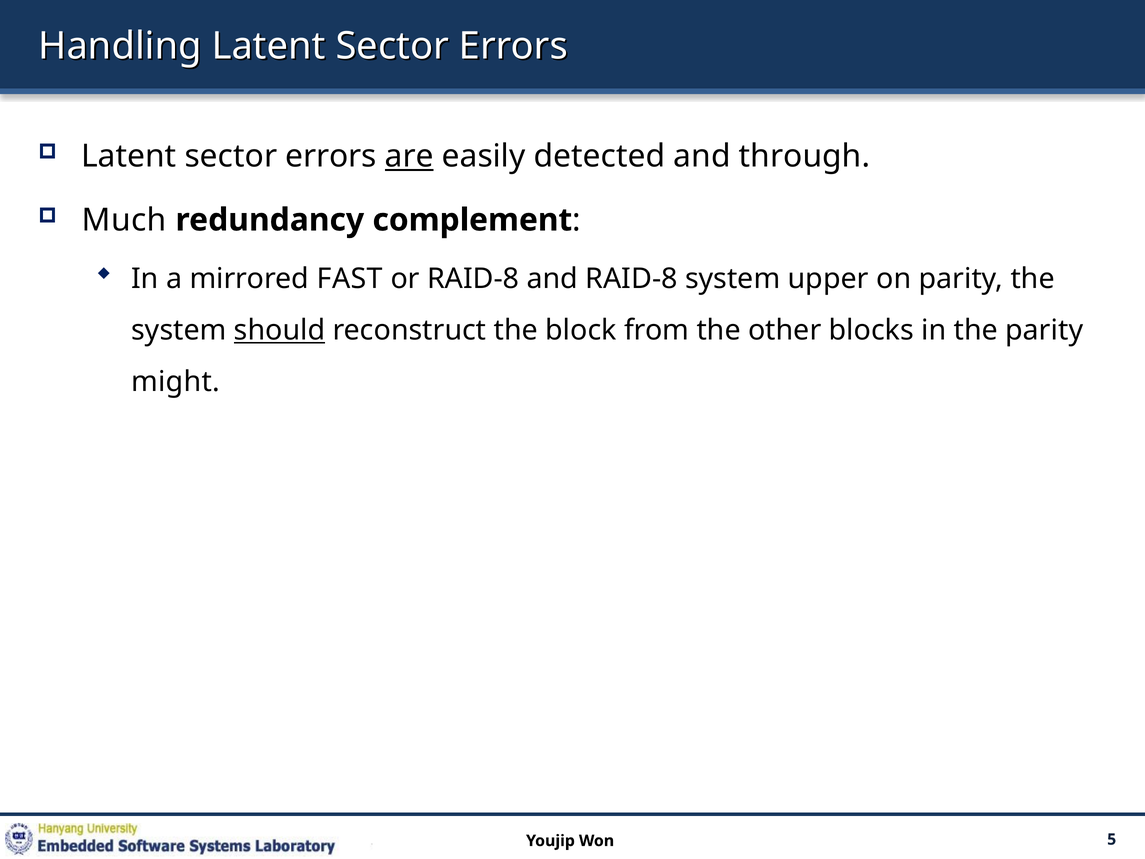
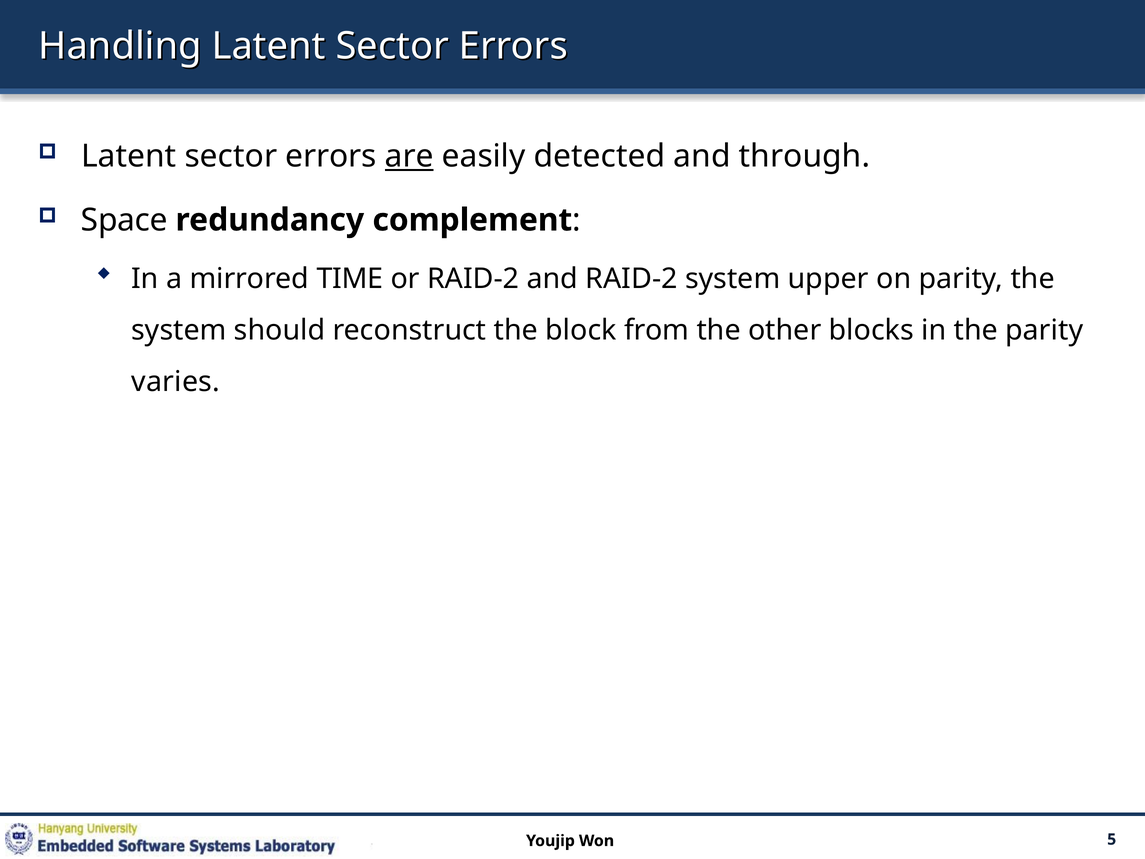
Much: Much -> Space (124, 220)
FAST: FAST -> TIME (350, 279)
or RAID-8: RAID-8 -> RAID-2 (473, 279)
and RAID-8: RAID-8 -> RAID-2 (632, 279)
should underline: present -> none (280, 330)
might: might -> varies (176, 382)
